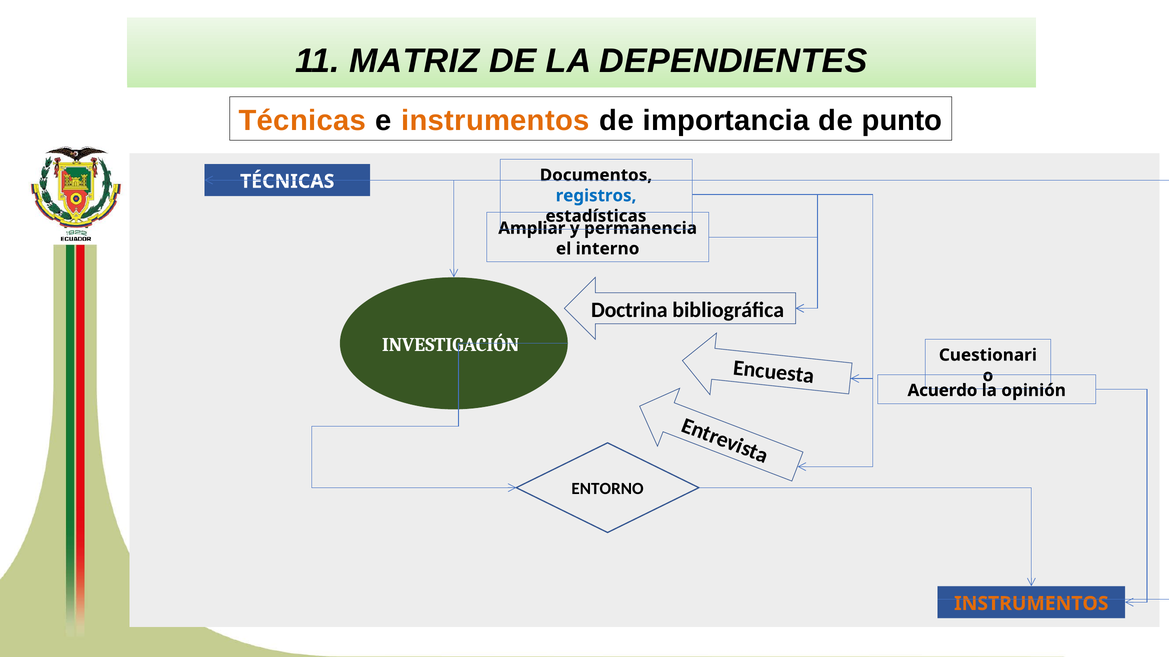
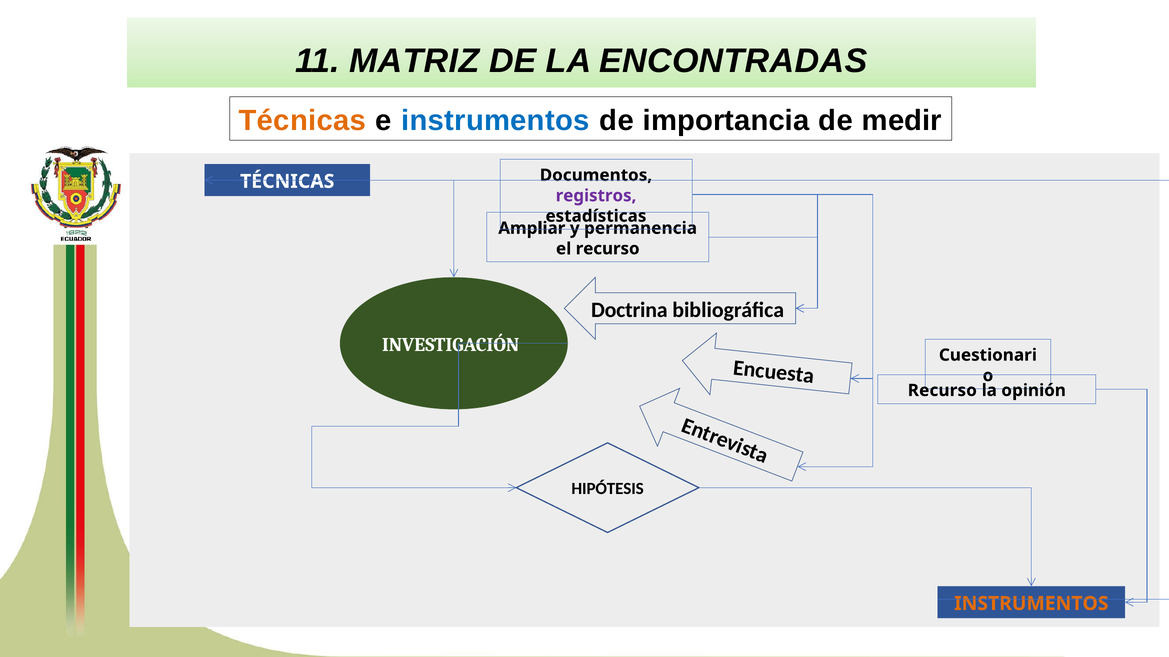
DEPENDIENTES: DEPENDIENTES -> ENCONTRADAS (733, 61)
instrumentos colour: orange -> blue (495, 121)
punto: punto -> medir (902, 121)
registros colour: blue -> purple (596, 196)
el interno: interno -> recurso (608, 249)
Acuerdo: Acuerdo -> Recurso (942, 391)
ENTORNO: ENTORNO -> HIPÓTESIS (608, 489)
